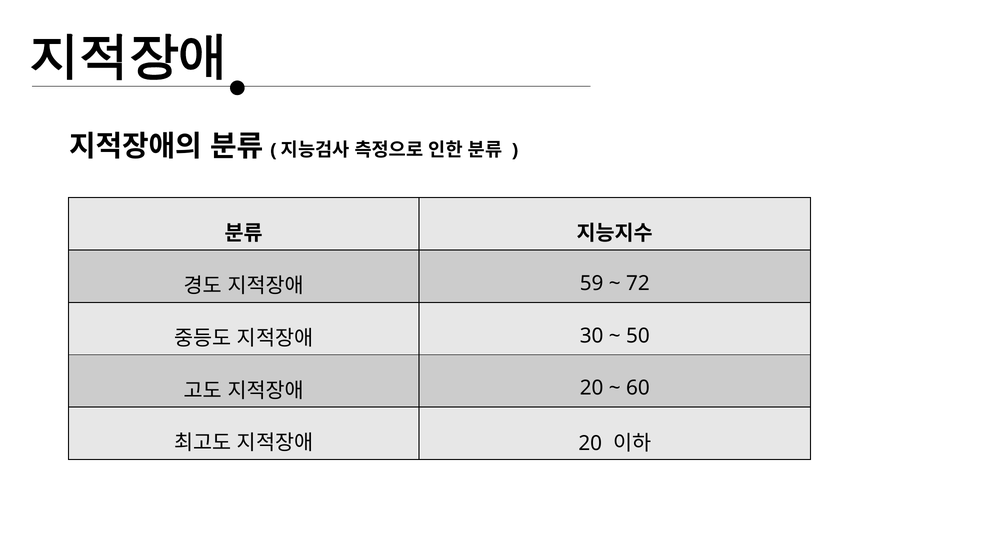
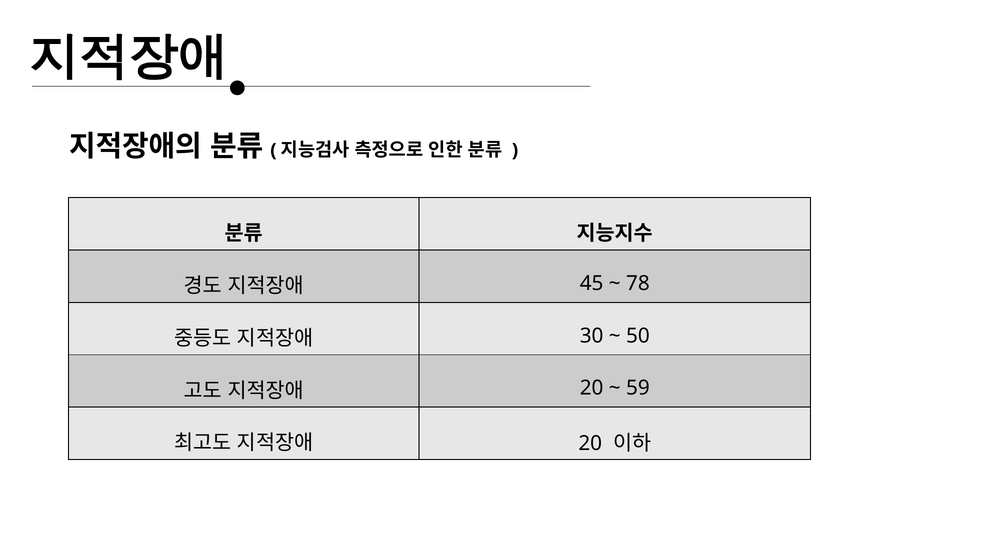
59: 59 -> 45 (592, 283)
72: 72 -> 78 (638, 283)
60: 60 -> 59 (638, 388)
